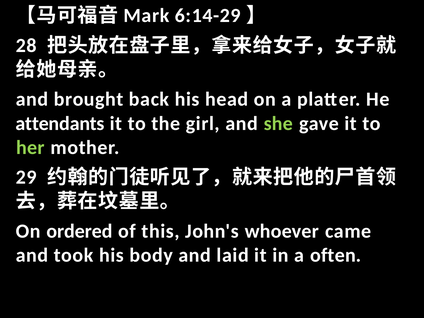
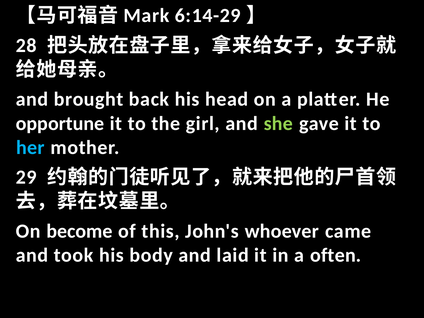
attendants: attendants -> opportune (60, 123)
her colour: light green -> light blue (30, 147)
ordered: ordered -> become (79, 231)
